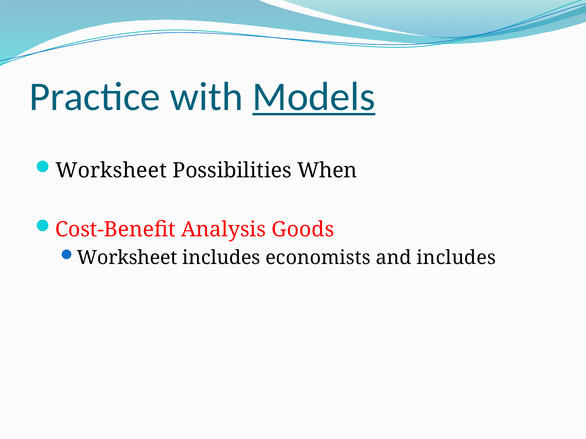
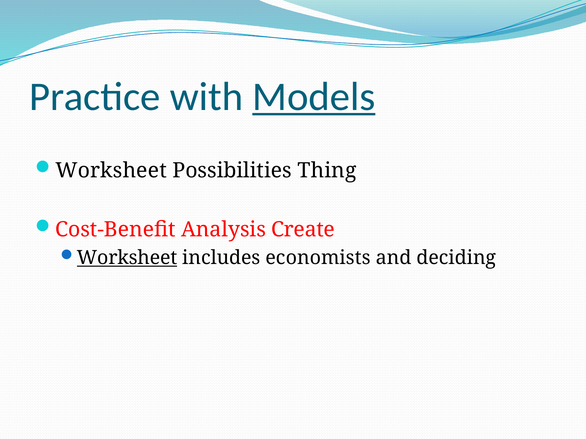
When: When -> Thing (327, 171)
Goods: Goods -> Create (303, 230)
Worksheet underline: none -> present (127, 258)
and includes: includes -> deciding (456, 258)
